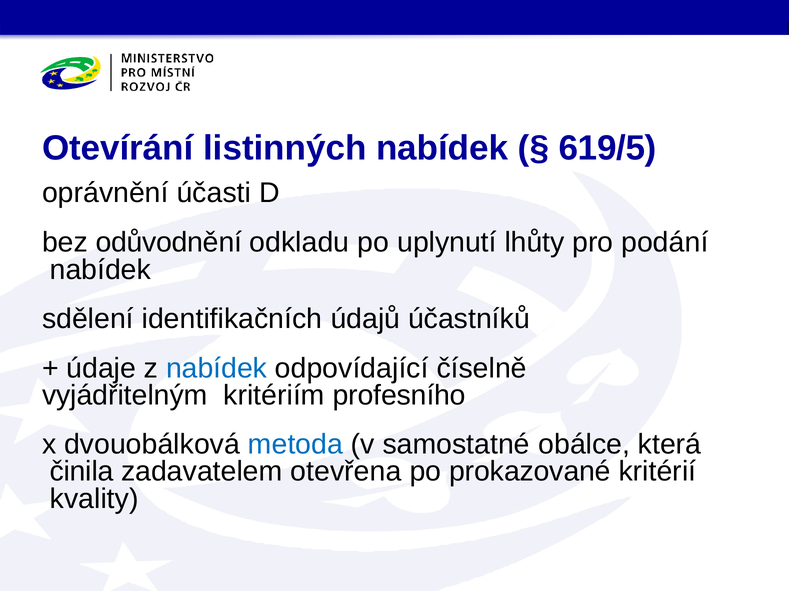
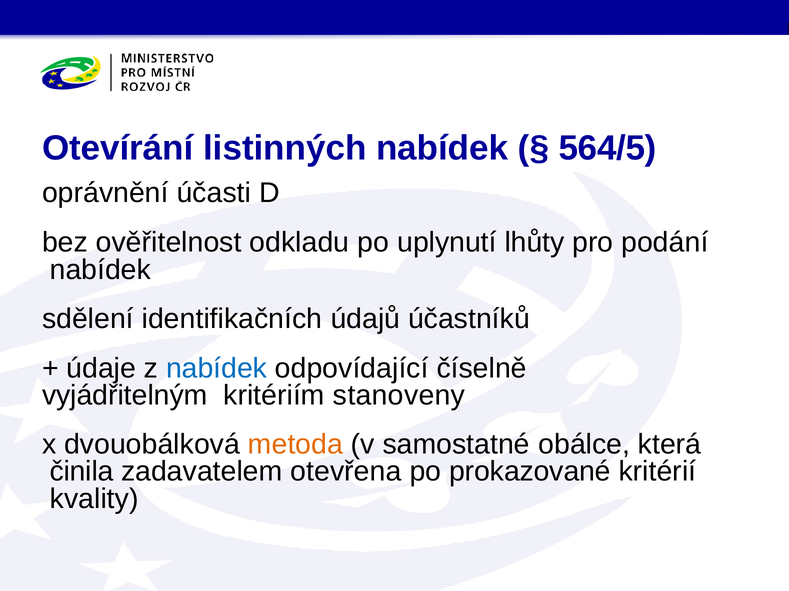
619/5: 619/5 -> 564/5 (608, 148)
odůvodnění: odůvodnění -> ověřitelnost (169, 243)
profesního: profesního -> stanoveny (399, 396)
metoda colour: blue -> orange (295, 445)
